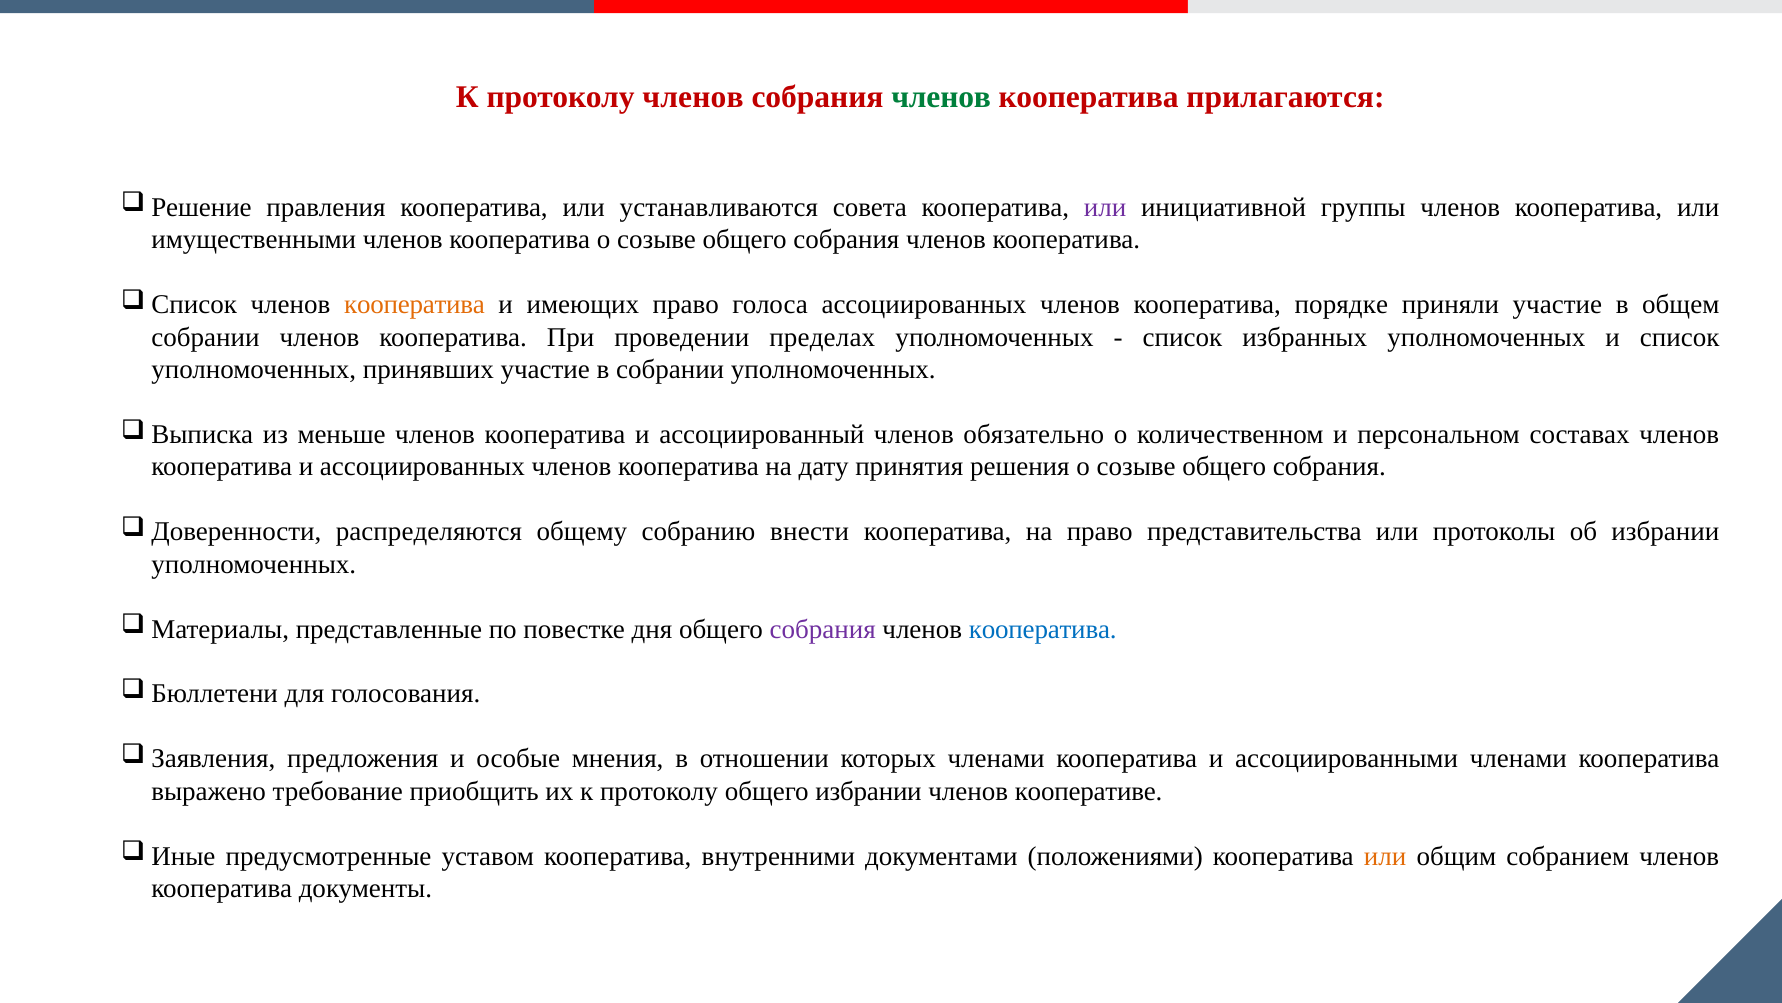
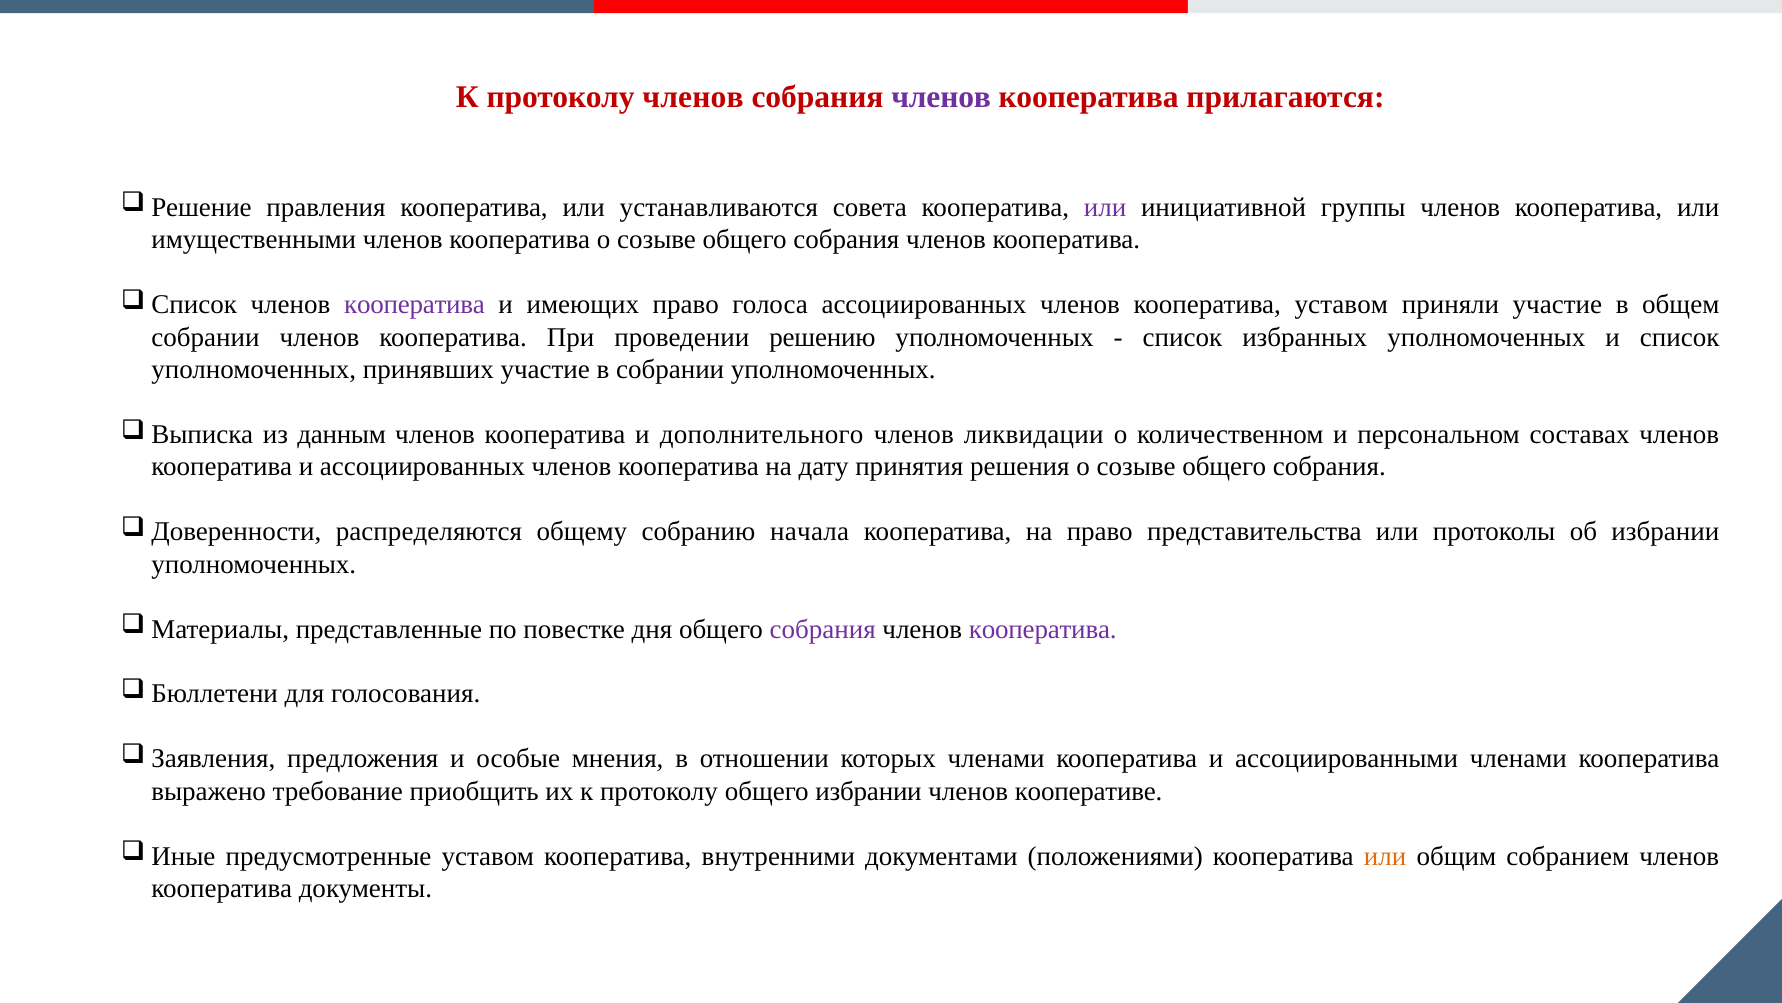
членов colour: green -> purple (941, 97)
кооператива colour: orange -> purple (415, 305)
кооператива порядке: порядке -> уставом (1341, 305)
пределах: пределах -> решению (822, 337)
меньше: меньше -> данным (342, 434)
ассоциированный: ассоциированный -> дополнительного (762, 434)
обязательно: обязательно -> ликвидации (1034, 434)
внести: внести -> начала (810, 532)
кооператива colour: blue -> purple (1043, 629)
